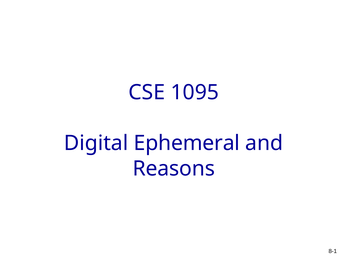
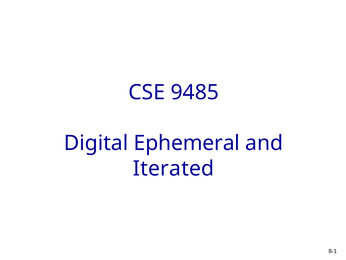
1095: 1095 -> 9485 (195, 92)
Reasons: Reasons -> Iterated (174, 168)
